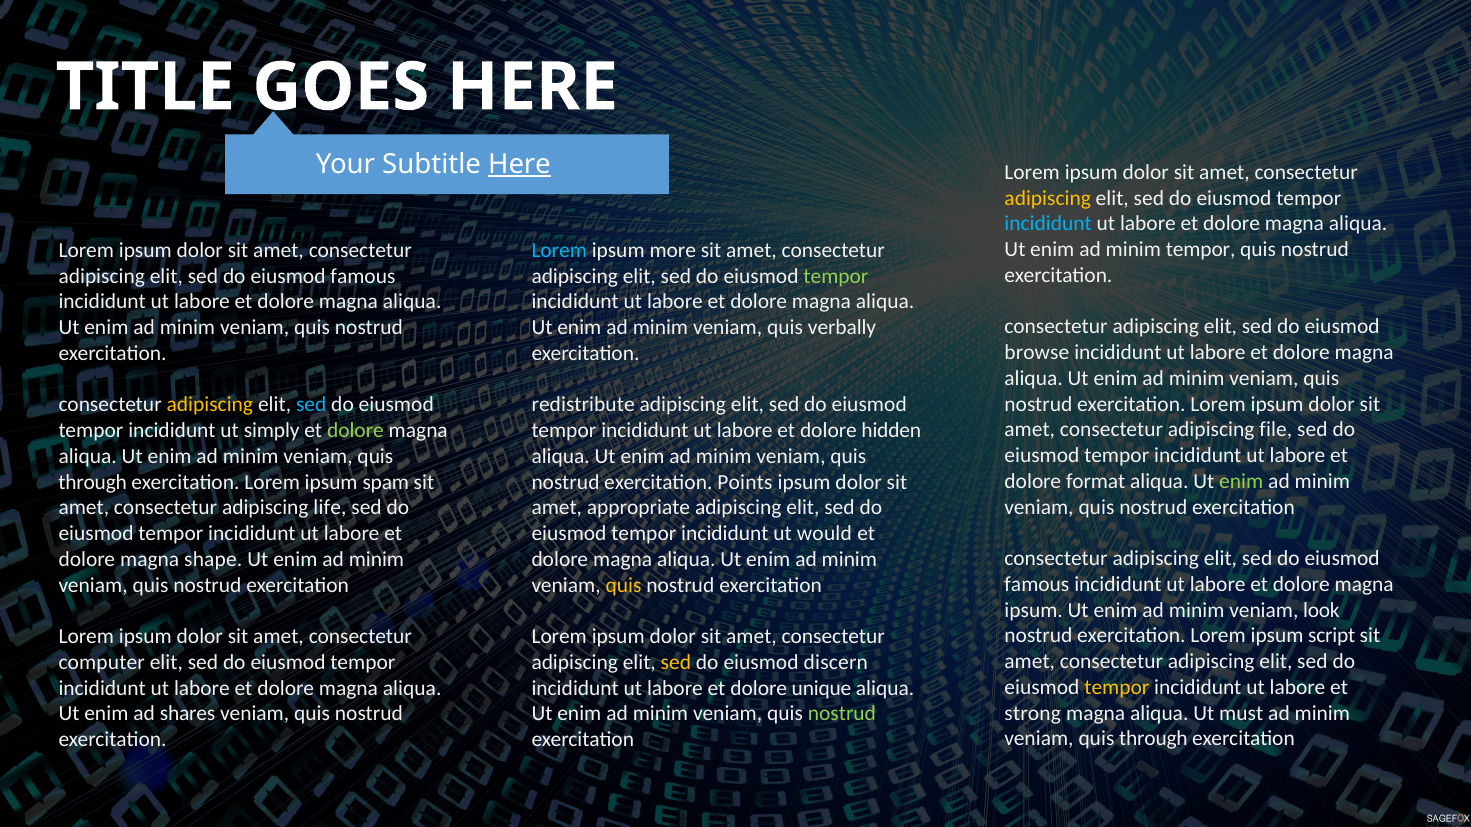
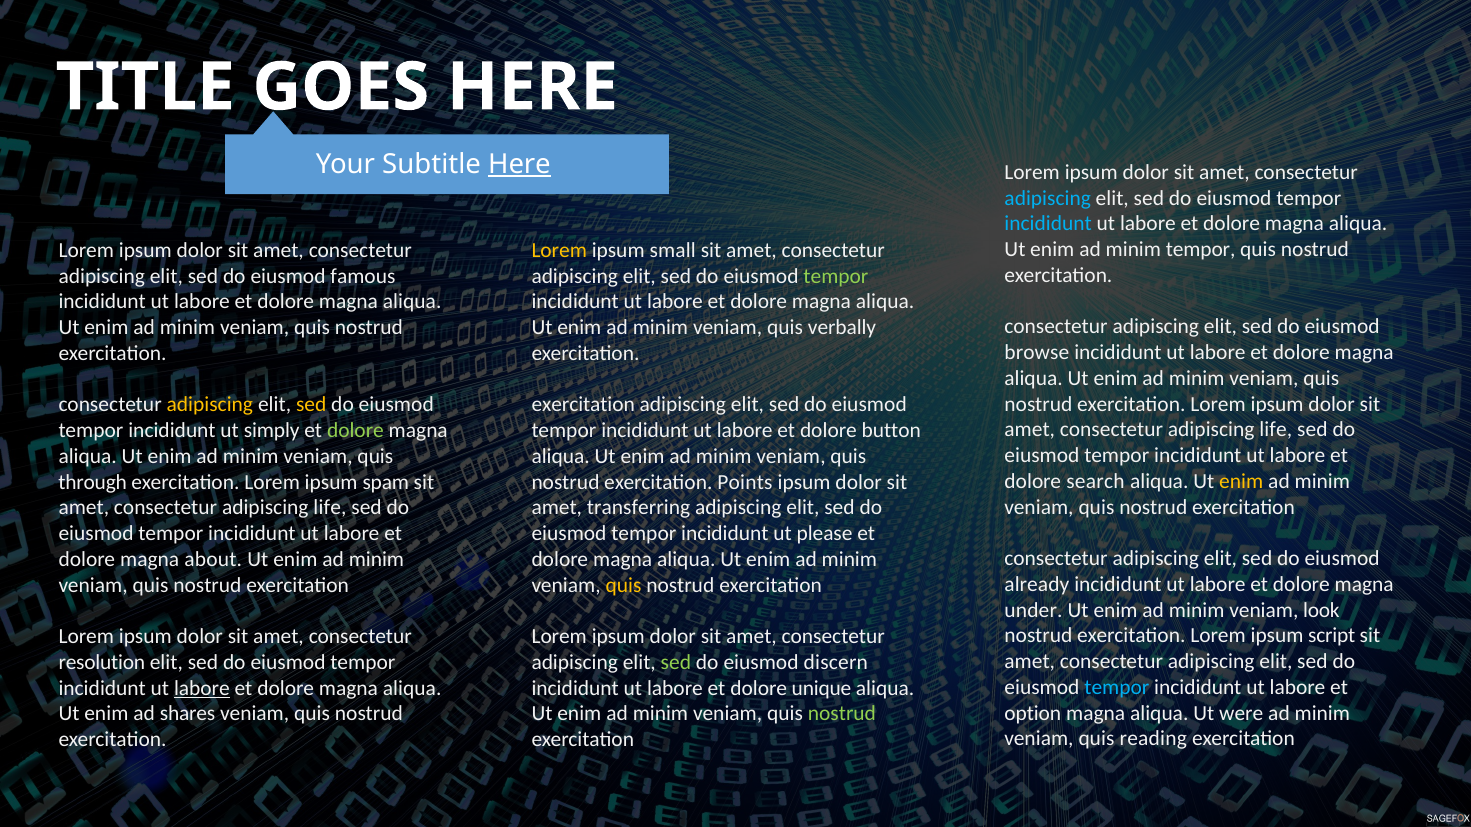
adipiscing colour: yellow -> light blue (1048, 198)
Lorem colour: light blue -> yellow (559, 250)
more: more -> small (673, 250)
sed colour: light blue -> yellow (311, 405)
redistribute: redistribute -> exercitation (583, 405)
file: file -> life (1276, 430)
hidden: hidden -> button (891, 431)
format: format -> search (1095, 482)
enim colour: light green -> yellow (1241, 482)
appropriate: appropriate -> transferring (638, 508)
would: would -> please (825, 534)
shape: shape -> about (213, 560)
famous: famous -> already (1037, 585)
ipsum: ipsum -> under (1034, 610)
computer: computer -> resolution (102, 663)
sed colour: yellow -> light green (676, 663)
tempor colour: yellow -> light blue (1117, 688)
labore underline: none -> present (202, 688)
strong: strong -> option (1033, 713)
must: must -> were (1241, 713)
through: through -> reading (1153, 739)
